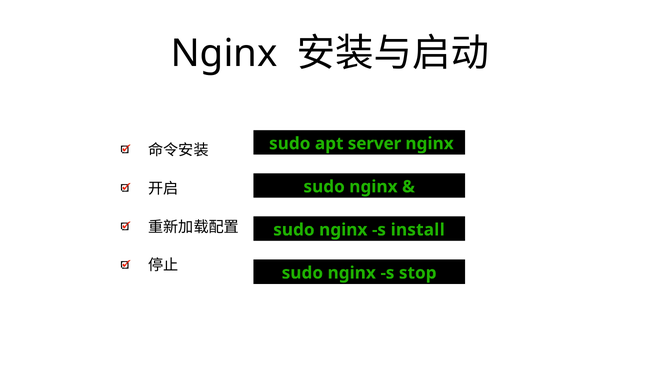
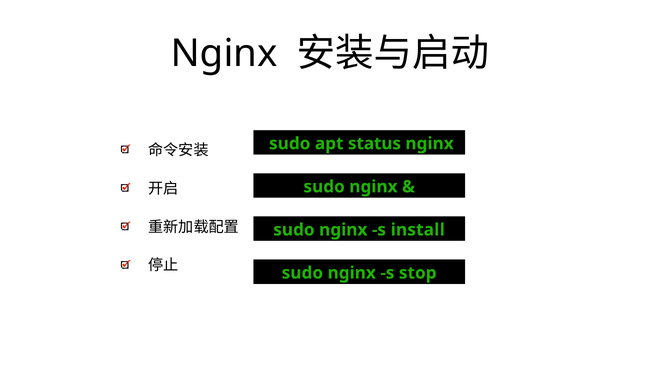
server: server -> status (374, 144)
